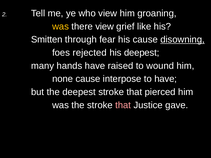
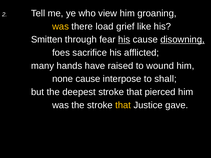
there view: view -> load (105, 26)
his underline: none -> present (124, 40)
rejected: rejected -> sacrifice (90, 53)
his deepest: deepest -> afflicted (142, 53)
to have: have -> shall (166, 79)
that colour: pink -> yellow (123, 105)
